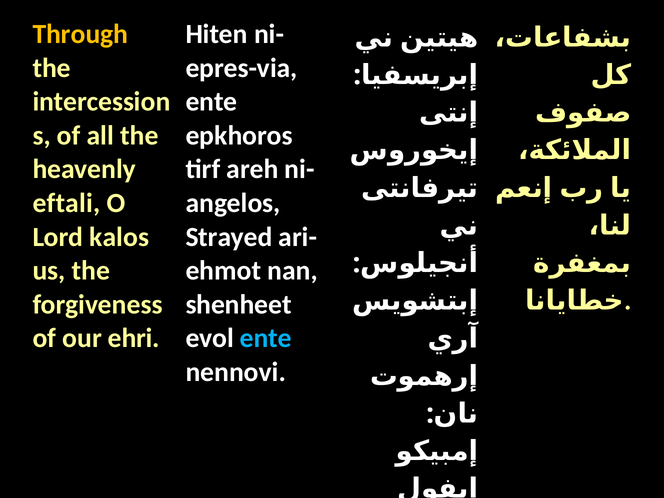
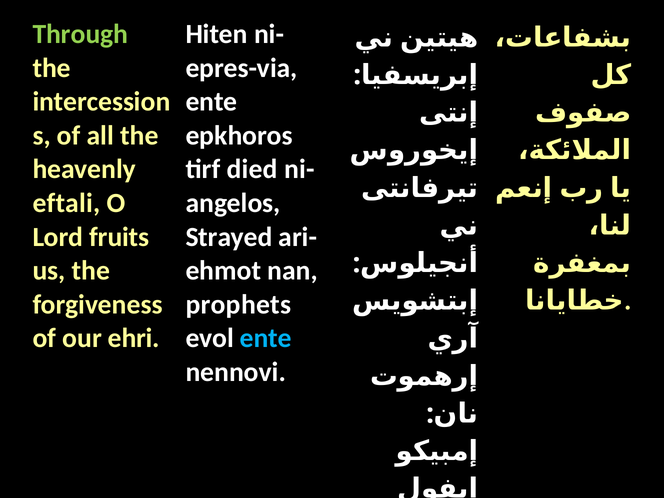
Through colour: yellow -> light green (80, 34)
areh: areh -> died (252, 169)
kalos: kalos -> fruits (119, 237)
shenheet: shenheet -> prophets (238, 304)
